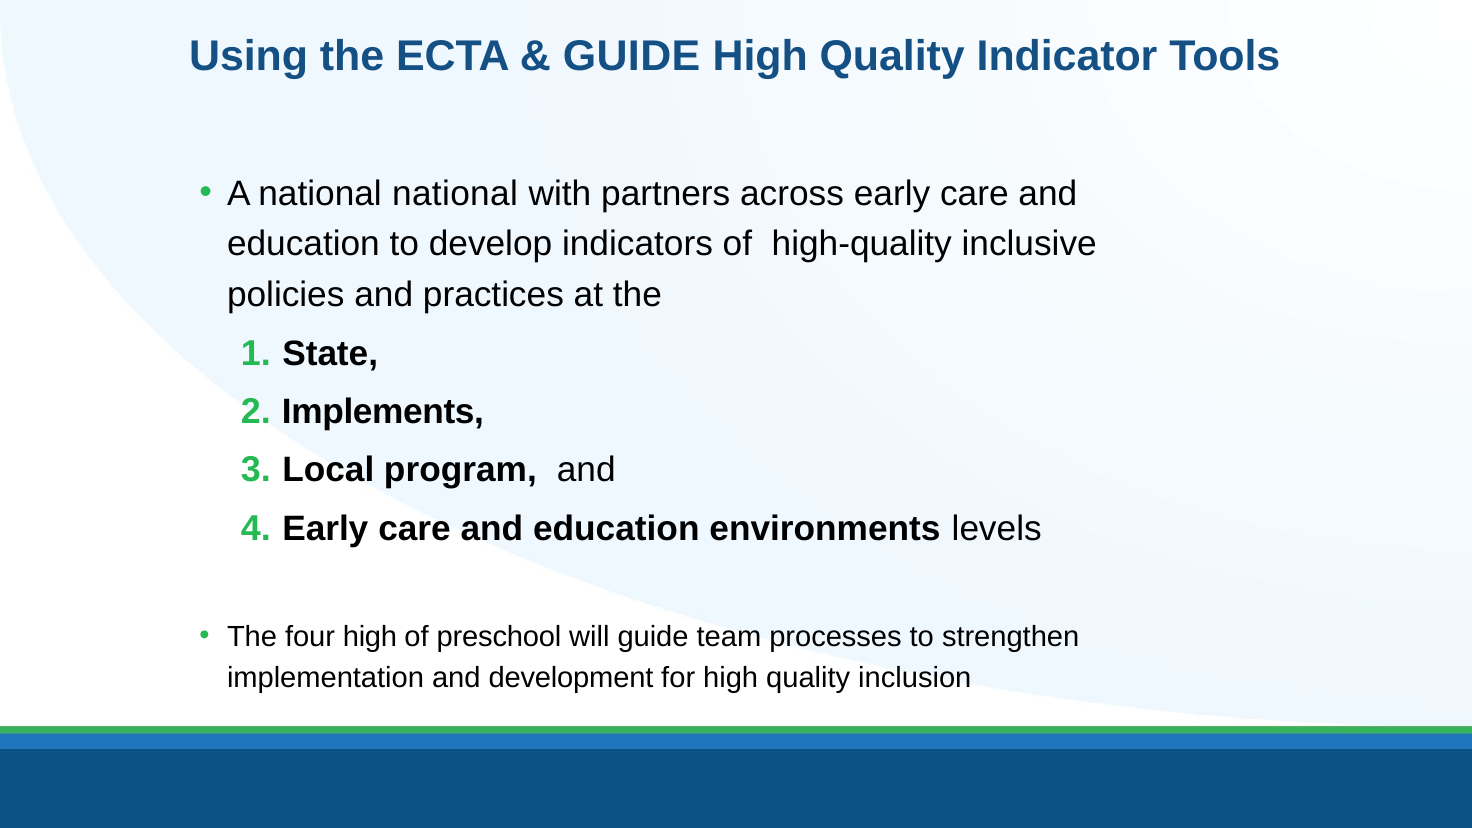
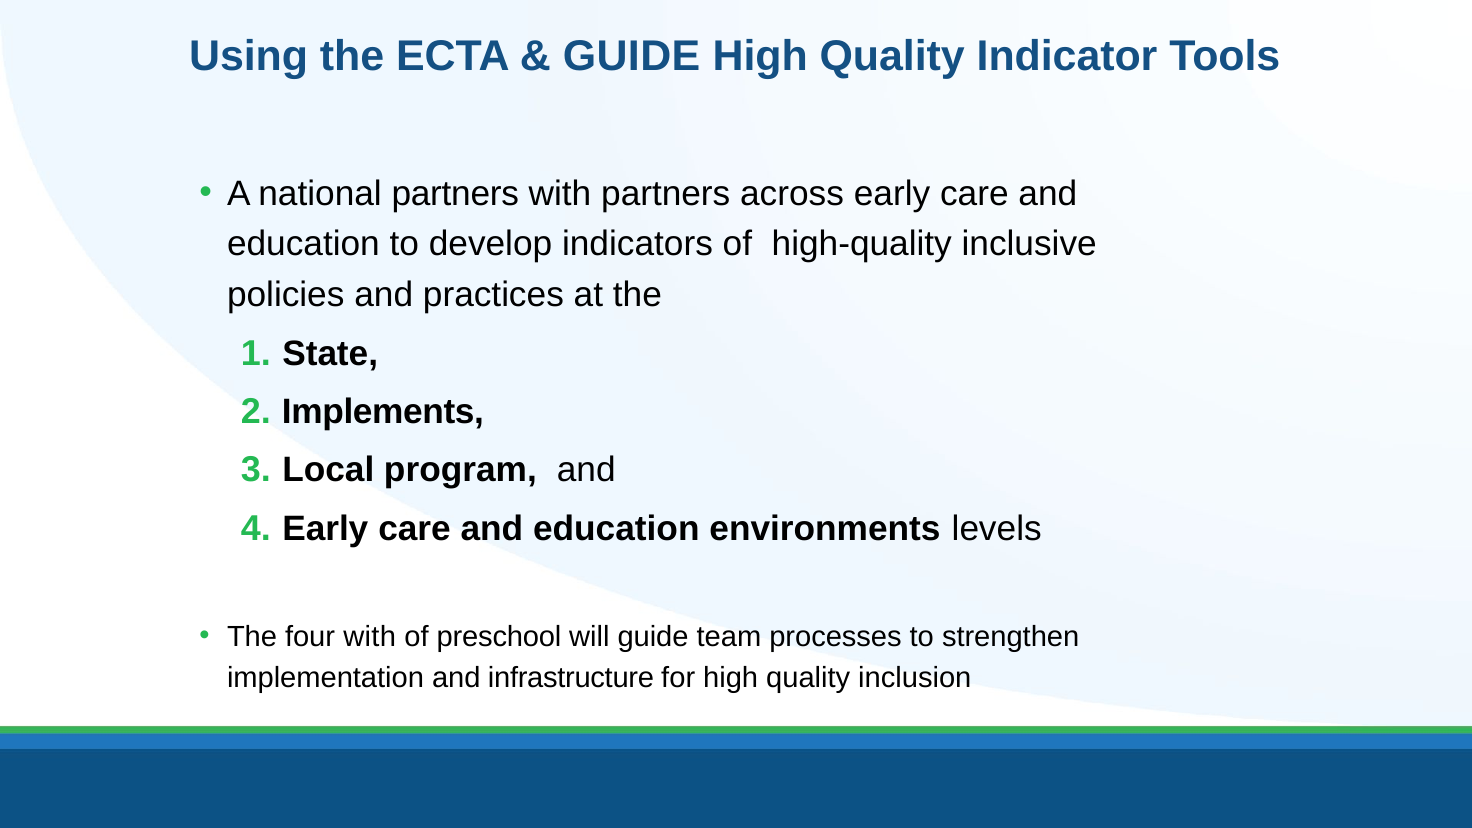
national national: national -> partners (455, 194)
four high: high -> with (370, 636)
development: development -> infrastructure (571, 678)
